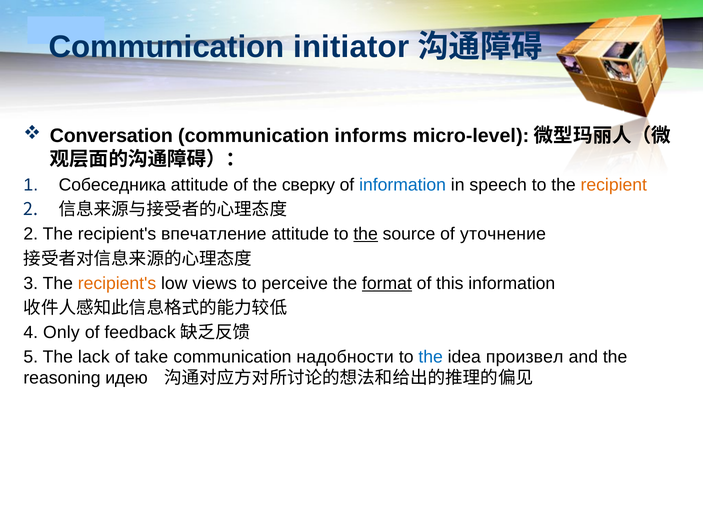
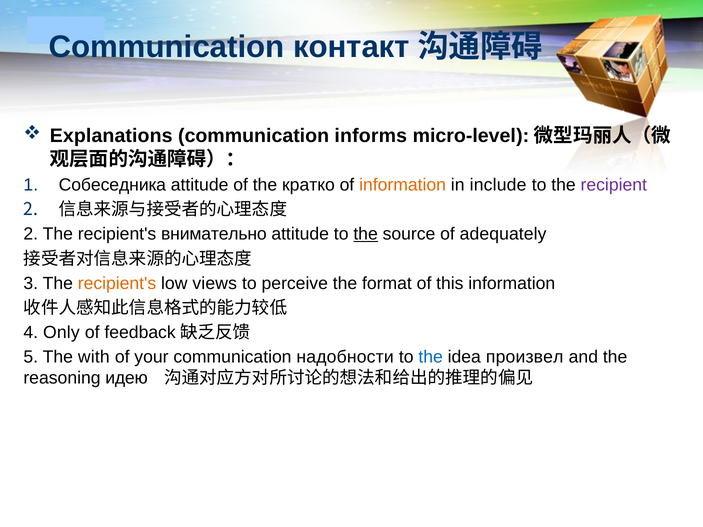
initiator: initiator -> контакт (351, 47)
Conversation: Conversation -> Explanations (111, 136)
сверку: сверку -> кратко (308, 185)
information colour: blue -> orange (403, 185)
speech: speech -> include (498, 185)
recipient colour: orange -> purple (614, 185)
впечатление: впечатление -> внимательно (214, 234)
уточнение: уточнение -> adequately (503, 234)
format underline: present -> none (387, 283)
lack: lack -> with (94, 357)
take: take -> your (151, 357)
